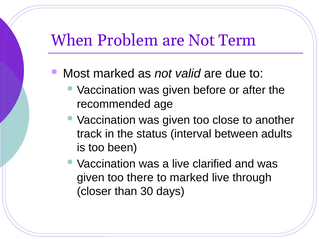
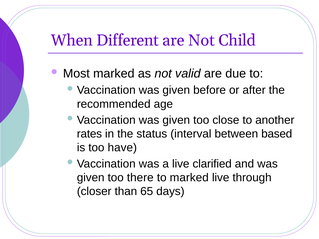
Problem: Problem -> Different (128, 40)
Term: Term -> Child (237, 40)
track: track -> rates (89, 134)
adults: adults -> based (277, 134)
been: been -> have (122, 148)
30: 30 -> 65 (147, 192)
